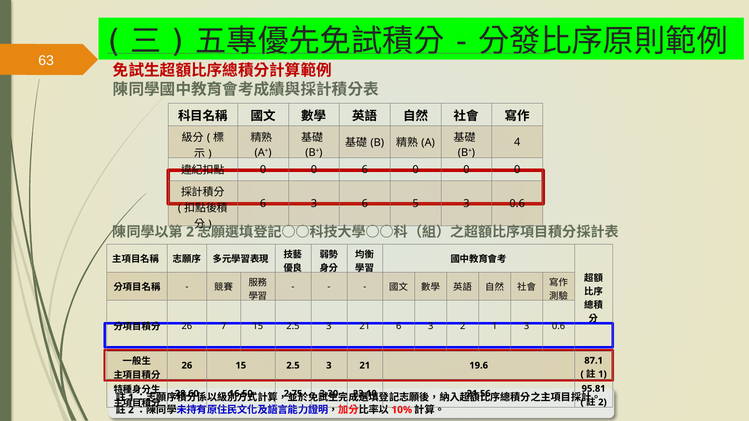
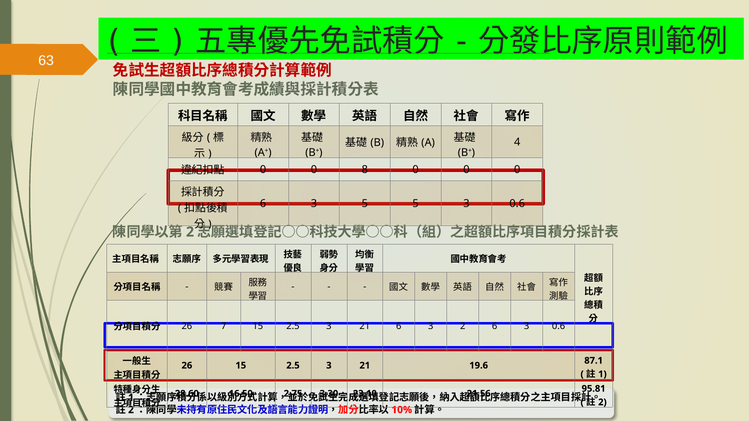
0 6: 6 -> 8 (365, 170)
3 6: 6 -> 5 (365, 204)
2 1: 1 -> 6 (495, 326)
